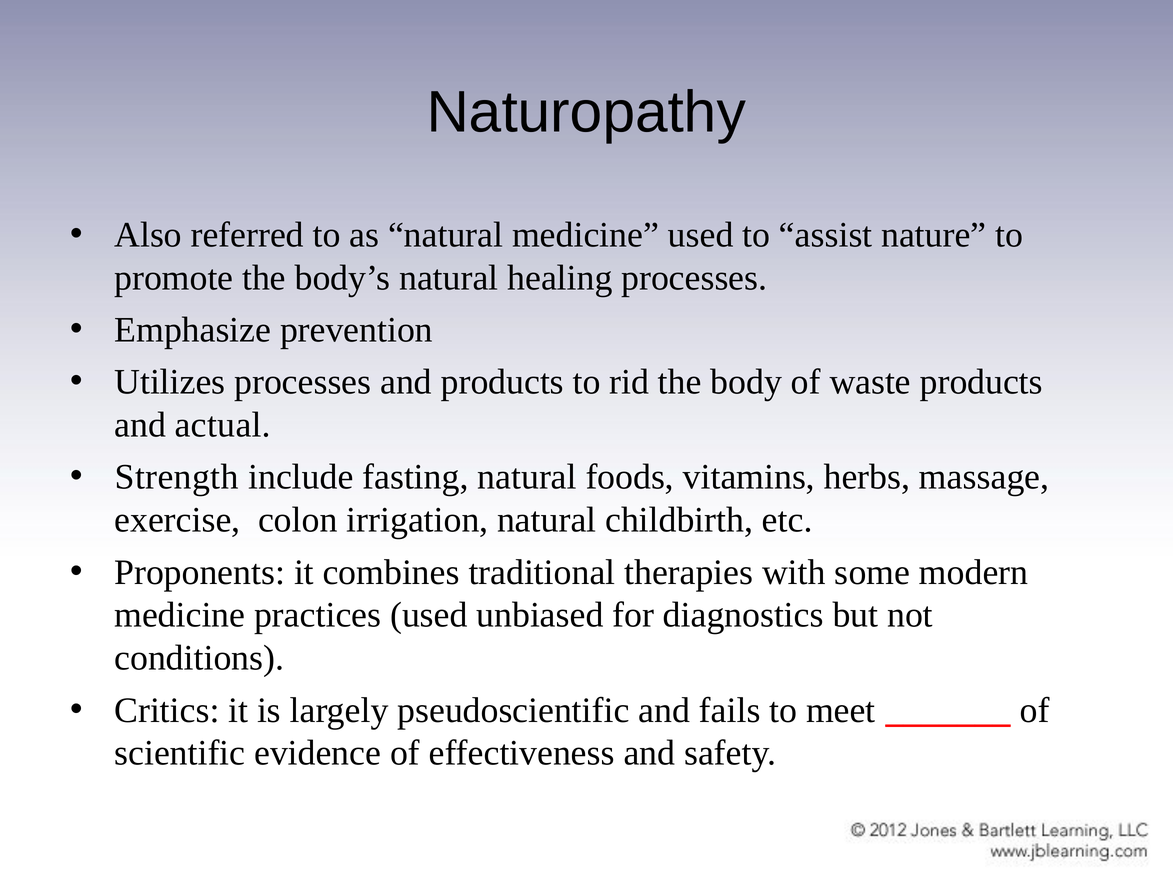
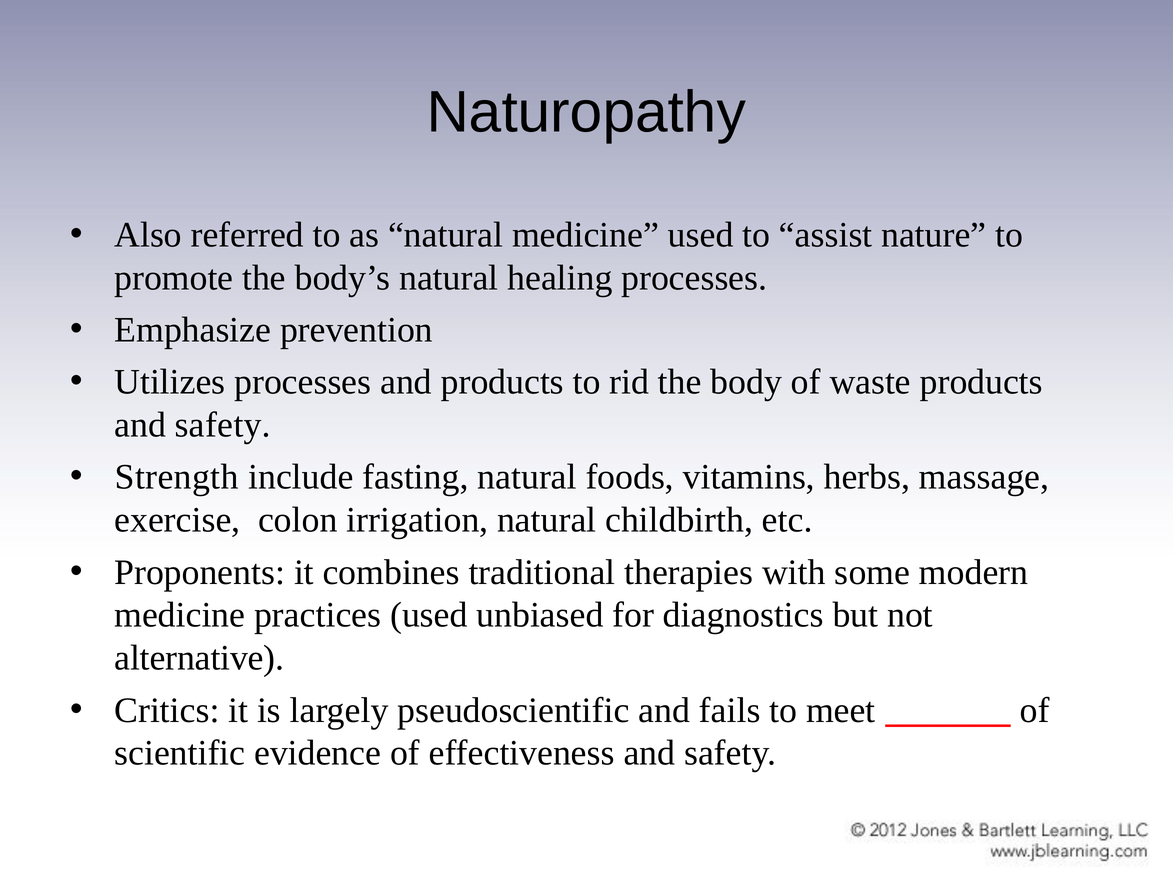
actual: actual -> safety (223, 425)
conditions: conditions -> alternative (199, 659)
